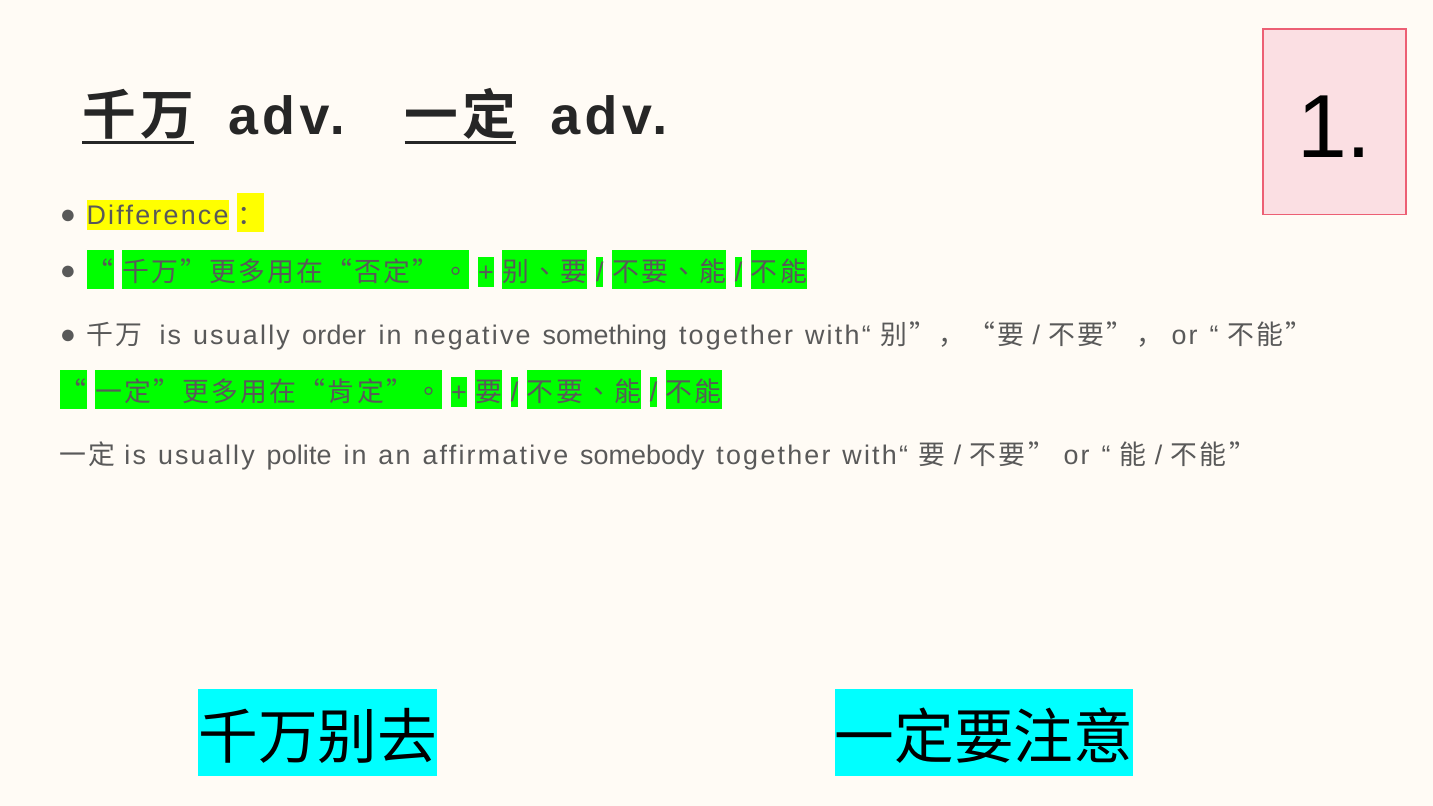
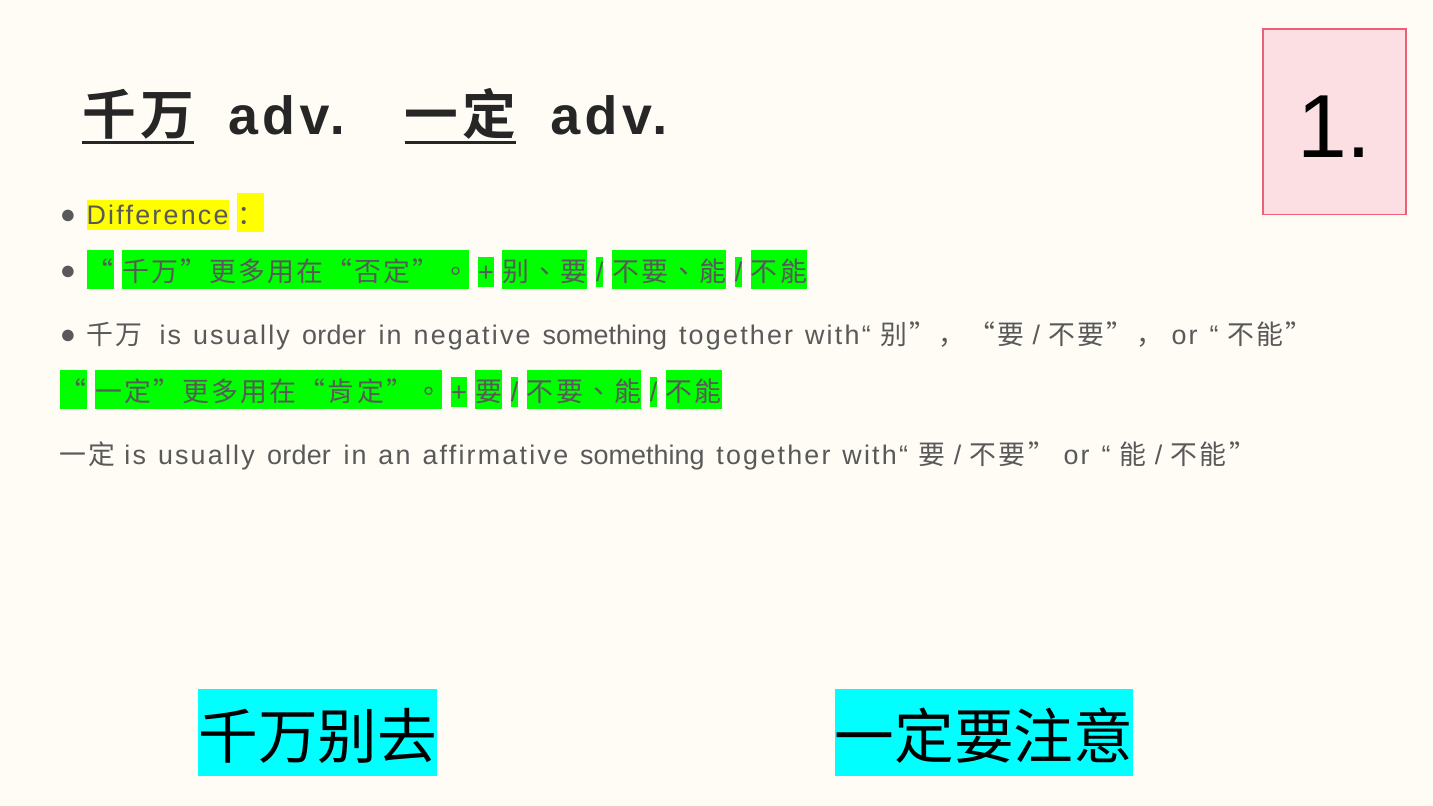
polite: polite -> order (299, 456)
affirmative somebody: somebody -> something (642, 456)
